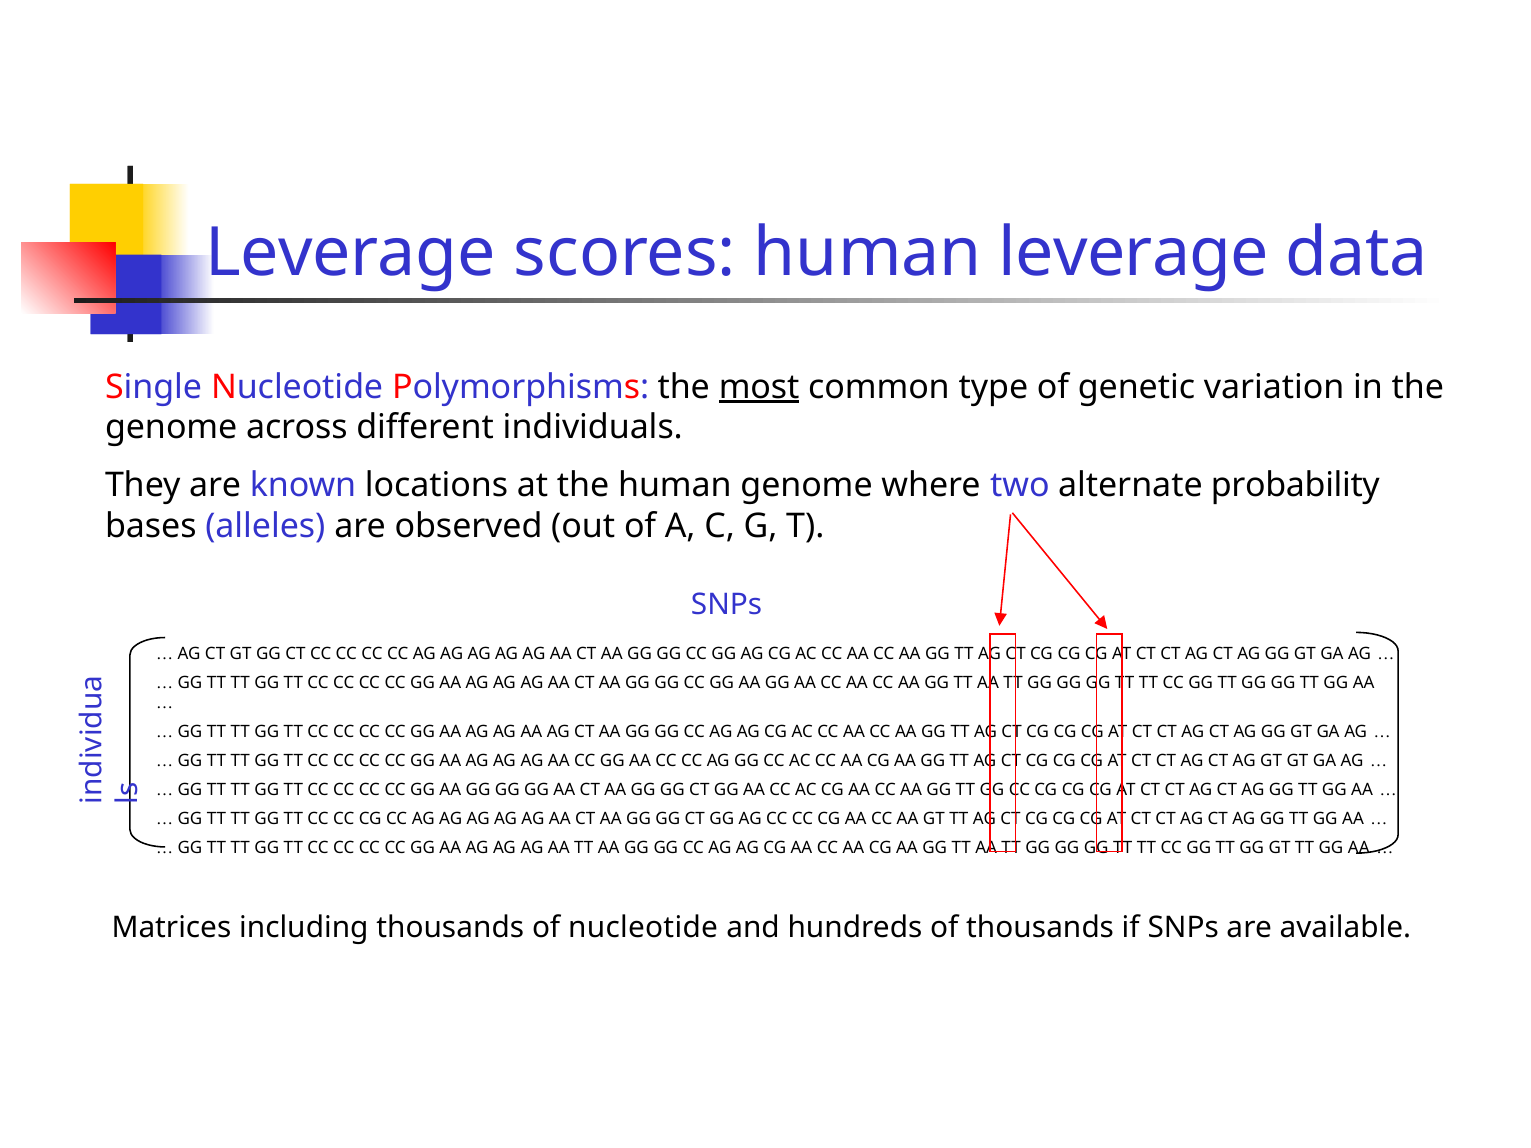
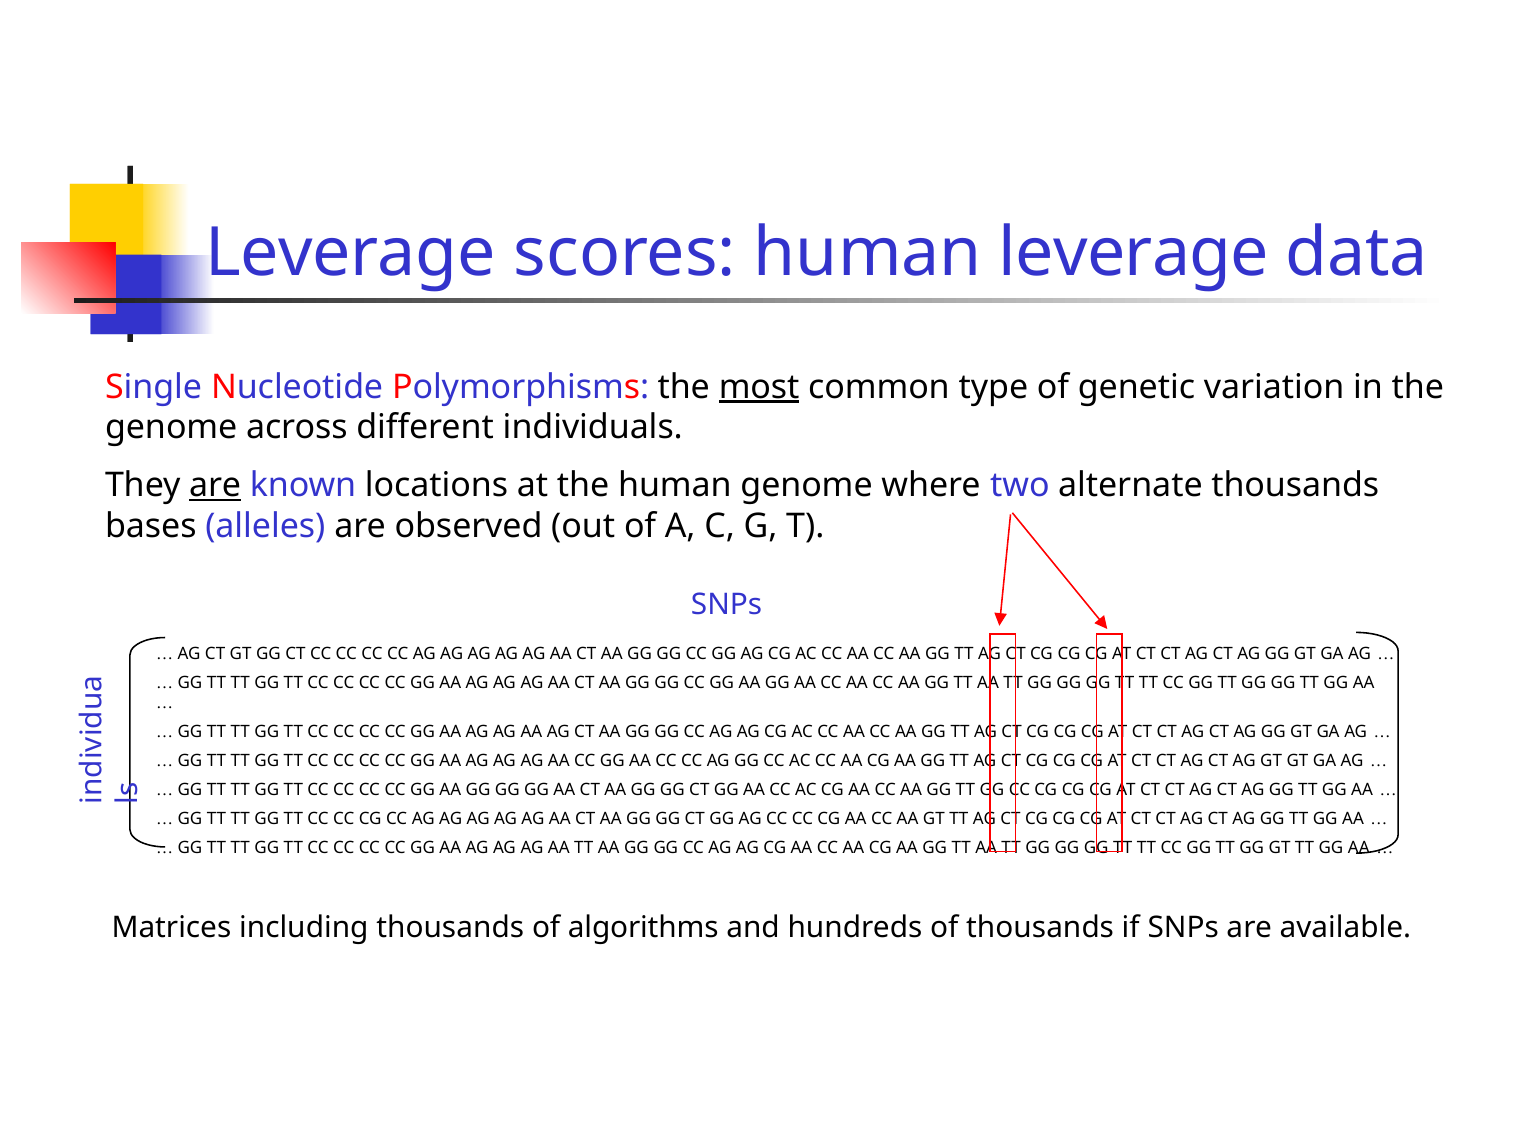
are underline: none -> present (215, 486)
alternate probability: probability -> thousands (1295, 486)
of nucleotide: nucleotide -> algorithms (643, 927)
